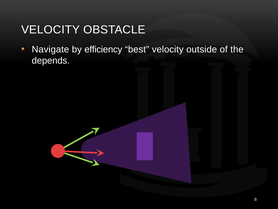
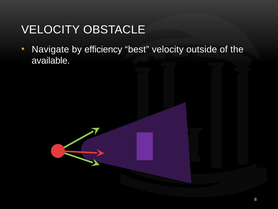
depends: depends -> available (51, 60)
